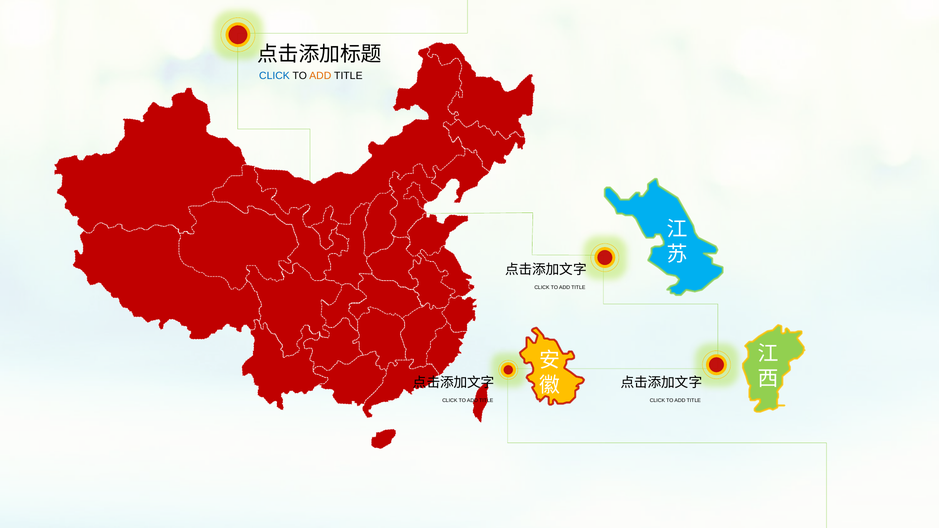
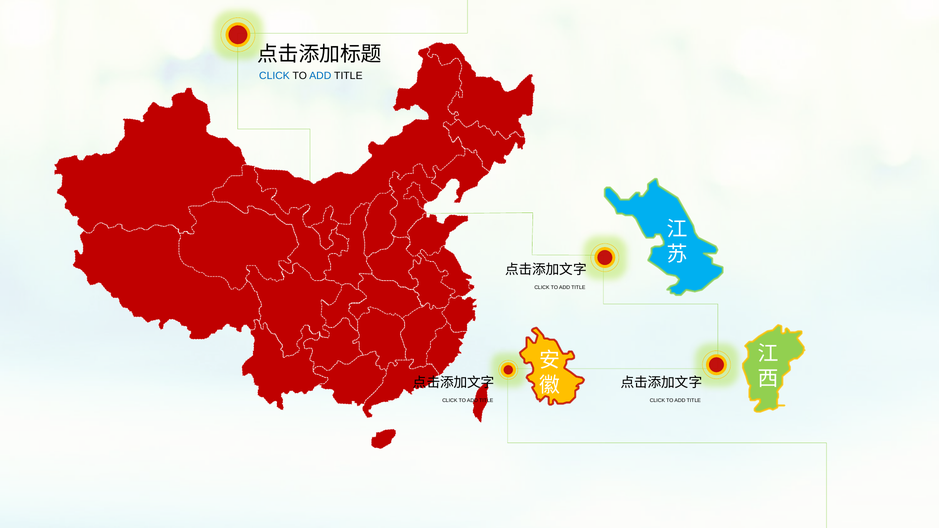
ADD colour: orange -> blue (320, 76)
